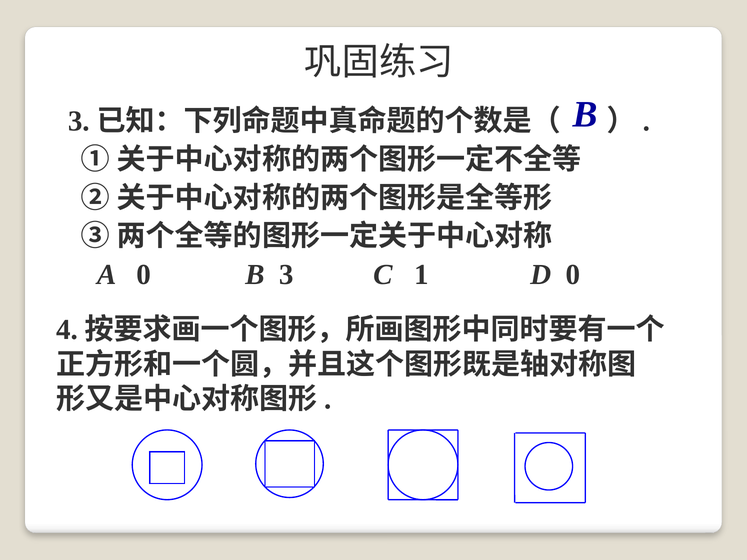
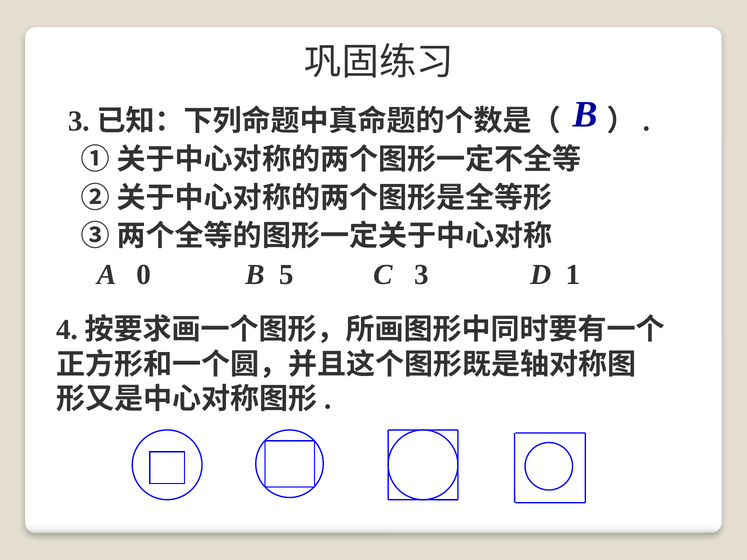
B 3: 3 -> 5 (286, 275)
C 1: 1 -> 3 (421, 275)
D 0: 0 -> 1 (573, 275)
